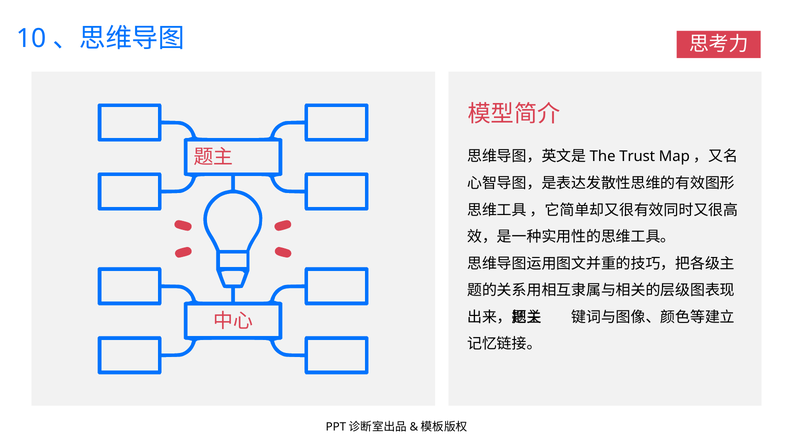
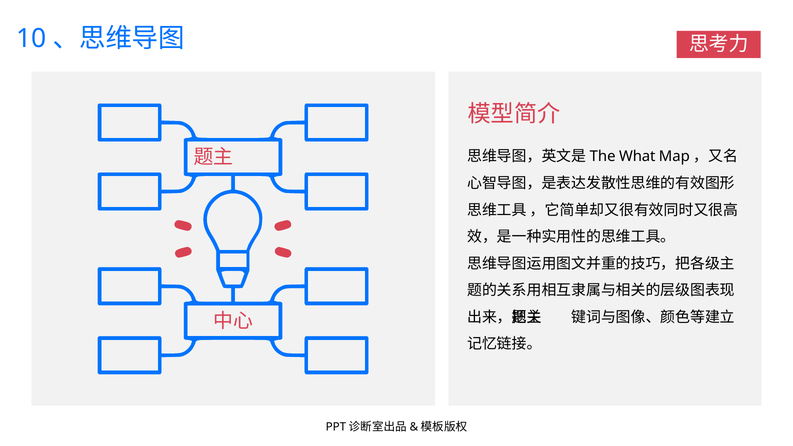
Trust: Trust -> What (637, 157)
